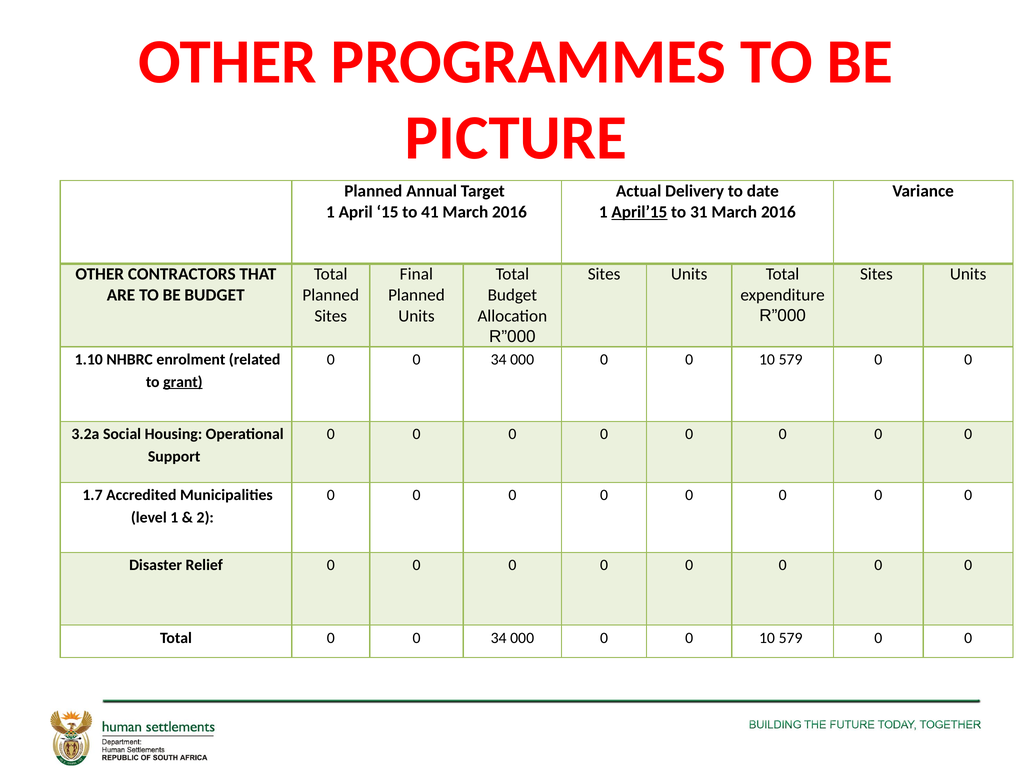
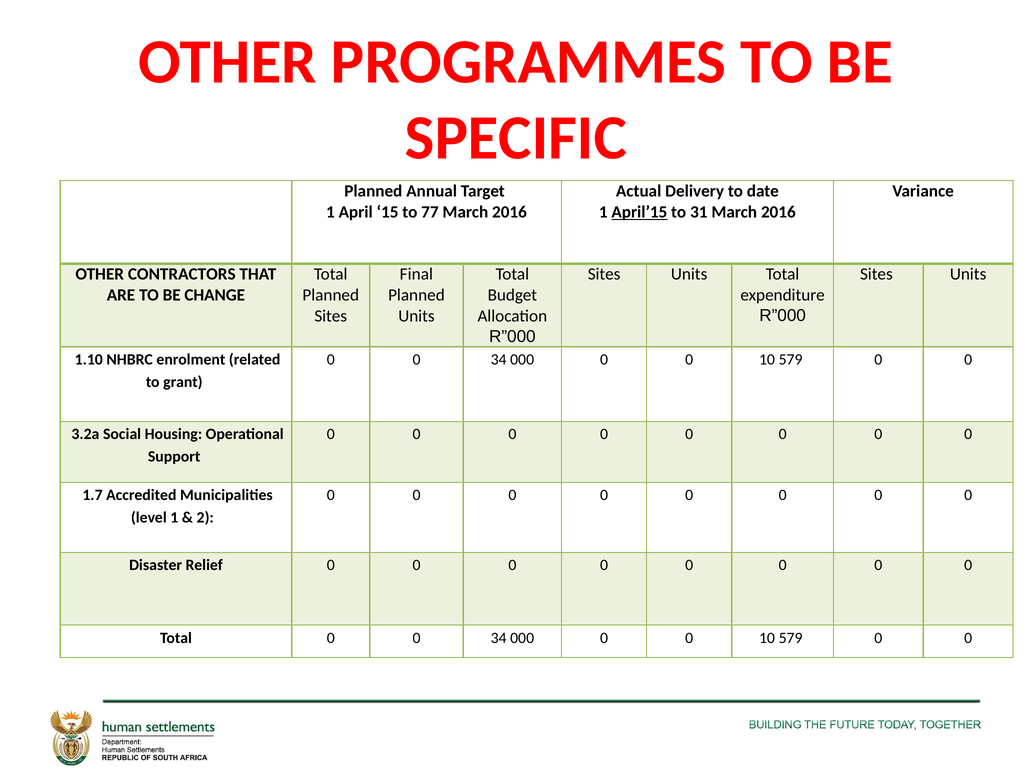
PICTURE: PICTURE -> SPECIFIC (516, 138)
41: 41 -> 77 (430, 212)
BE BUDGET: BUDGET -> CHANGE (215, 295)
grant underline: present -> none (183, 382)
